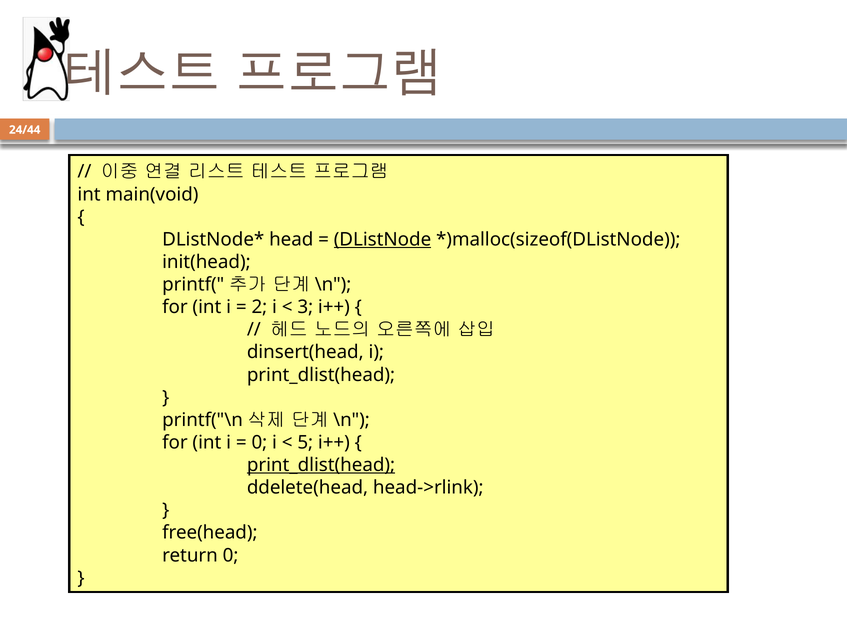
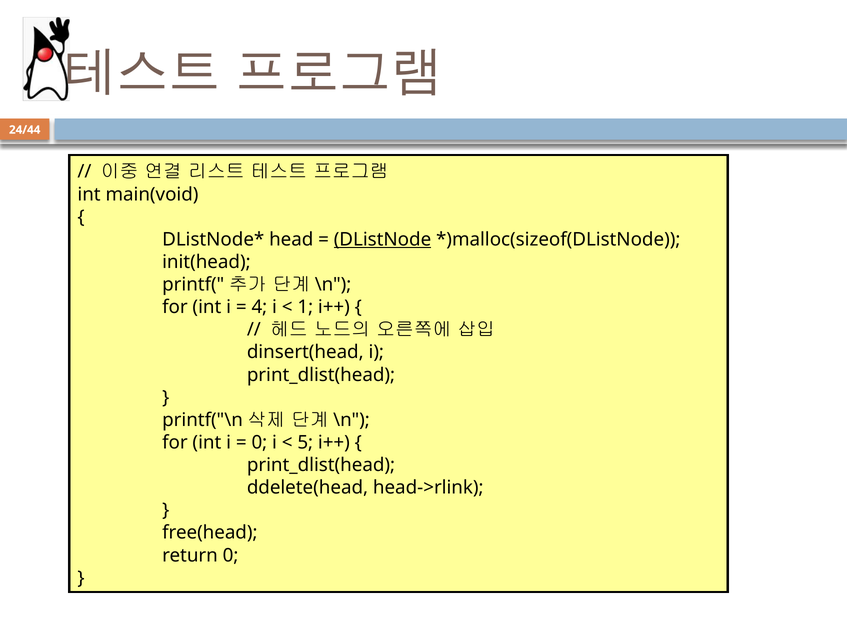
2: 2 -> 4 (259, 307)
3: 3 -> 1 (305, 307)
print_dlist(head underline: present -> none (321, 465)
